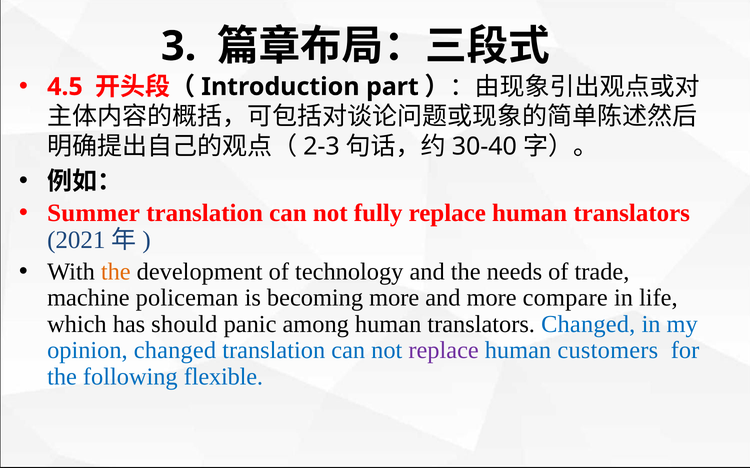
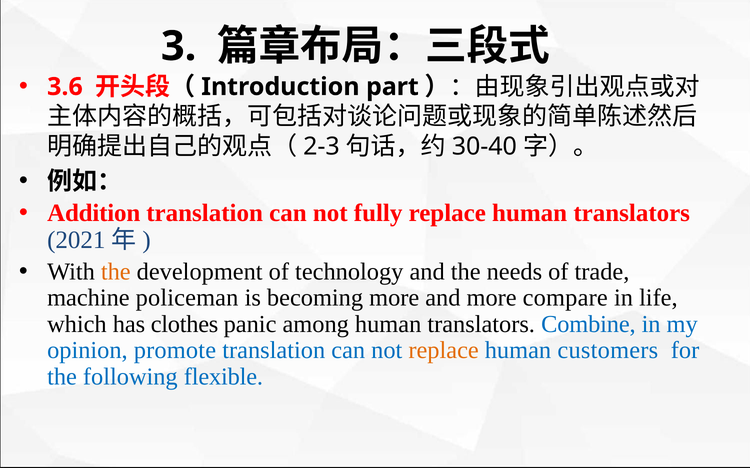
4.5: 4.5 -> 3.6 (65, 87)
Summer: Summer -> Addition (94, 213)
should: should -> clothes (185, 325)
translators Changed: Changed -> Combine (588, 325)
opinion changed: changed -> promote (175, 351)
replace colour: purple -> orange (444, 351)
